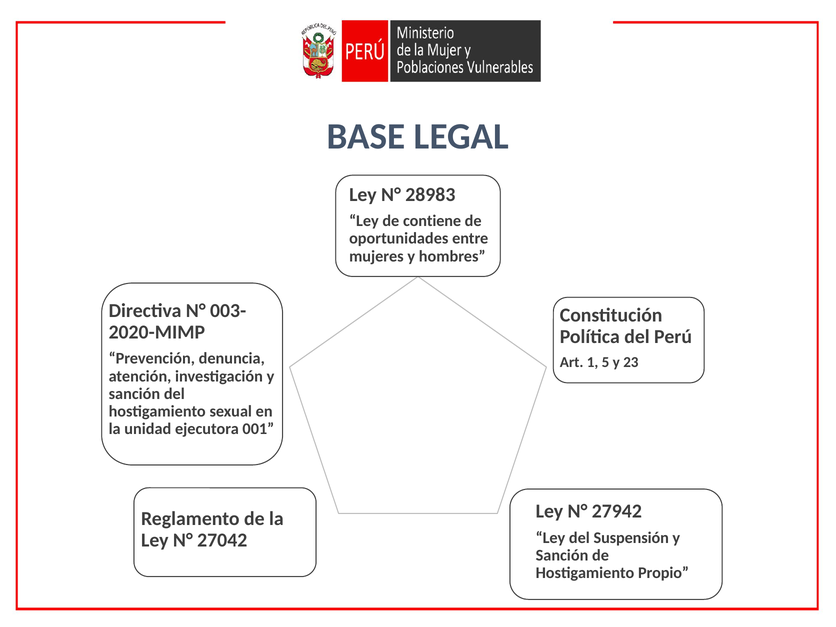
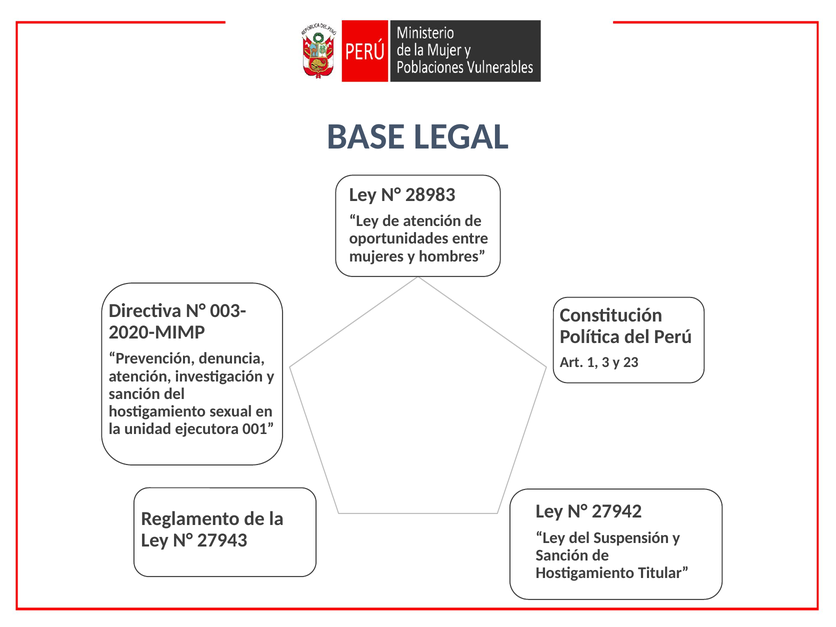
de contiene: contiene -> atención (432, 221)
5: 5 -> 3 (606, 362)
27042: 27042 -> 27943 (222, 540)
Propio: Propio -> Titular (663, 573)
